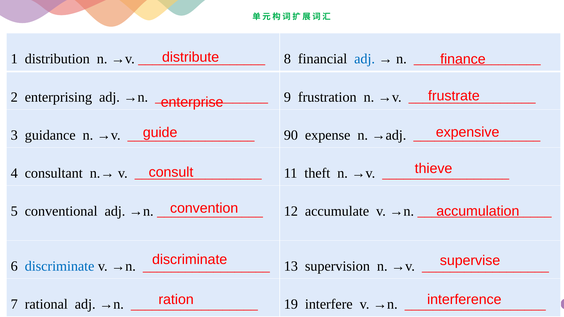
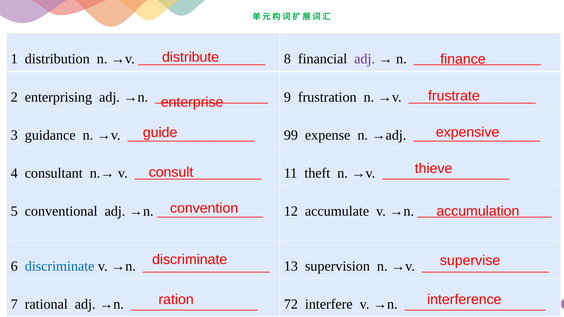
adj colour: blue -> purple (365, 59)
90: 90 -> 99 (291, 135)
19: 19 -> 72 (291, 304)
